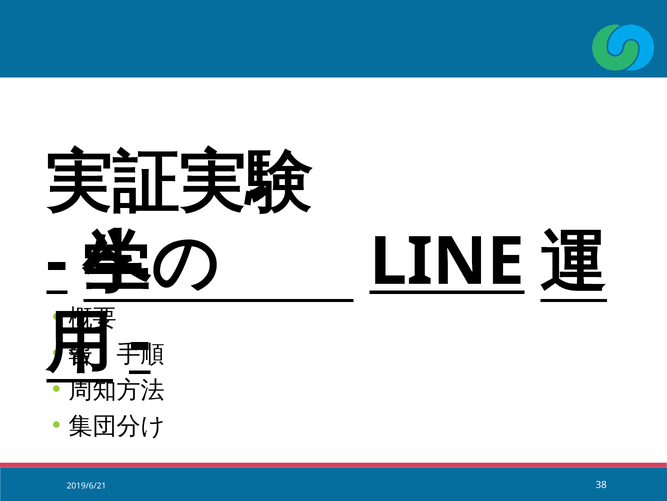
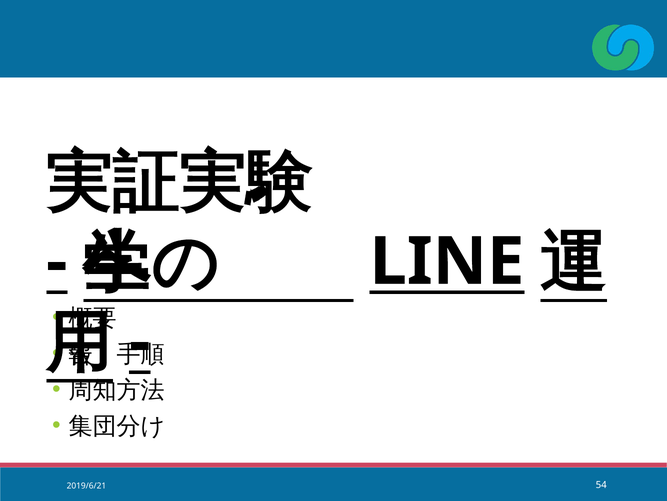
38: 38 -> 54 (601, 484)
